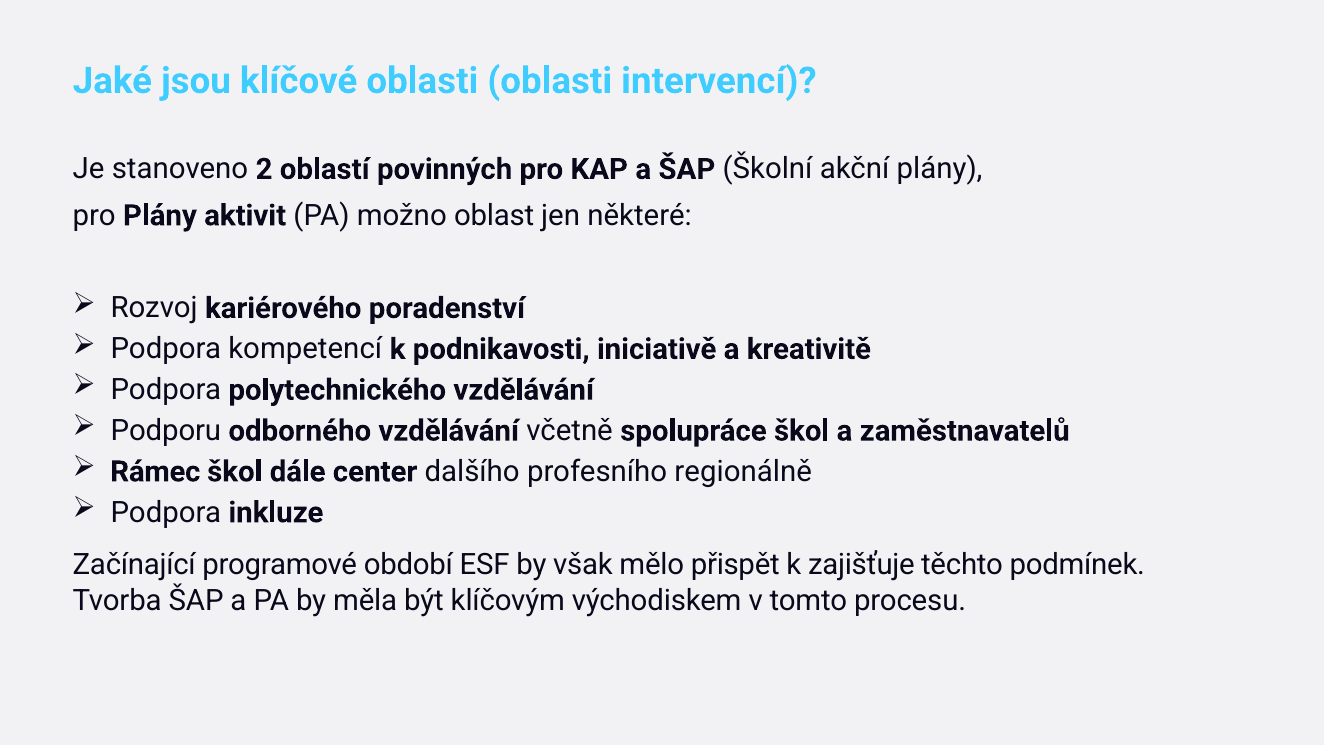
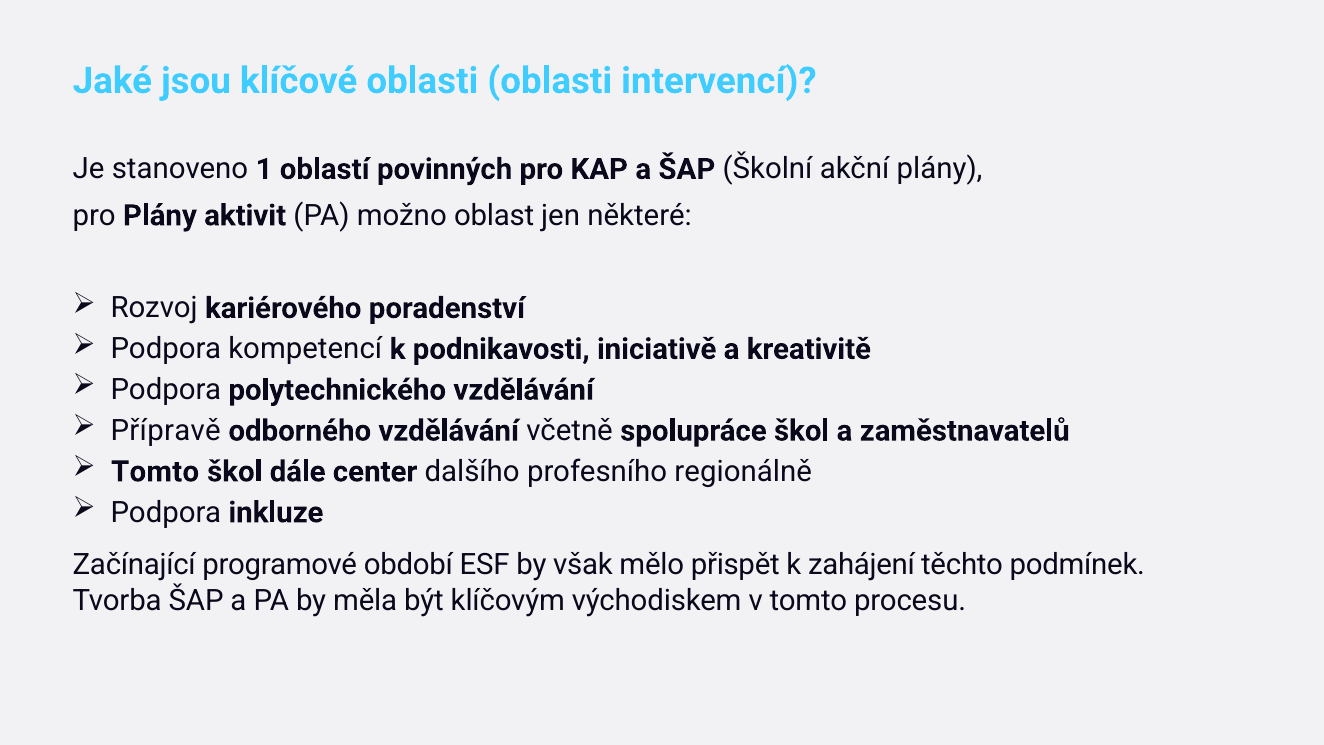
2: 2 -> 1 (264, 169)
Podporu: Podporu -> Přípravě (166, 431)
Rámec: Rámec -> Tomto (155, 472)
zajišťuje: zajišťuje -> zahájení (861, 564)
